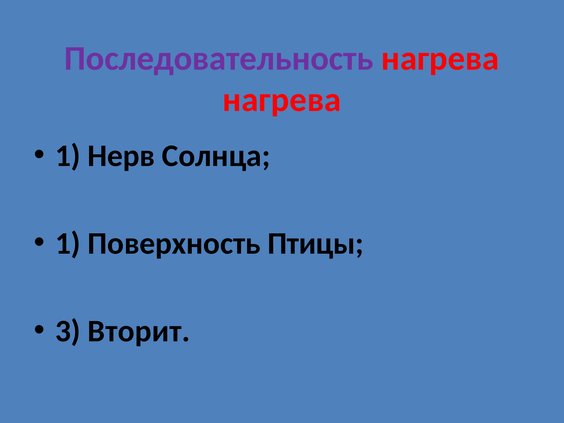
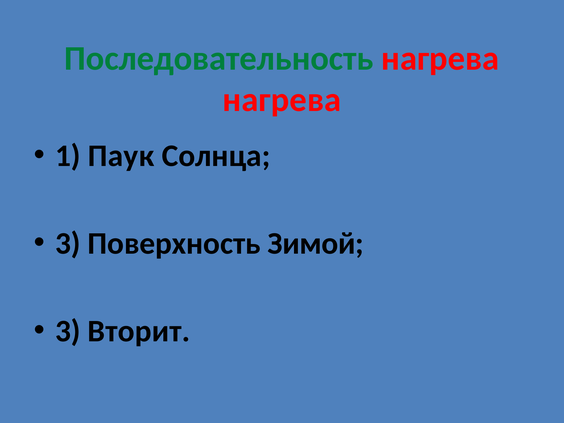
Последовательность colour: purple -> green (219, 58)
Нерв: Нерв -> Паук (121, 156)
1: 1 -> 3 (68, 244)
Птицы: Птицы -> Зимой (316, 244)
